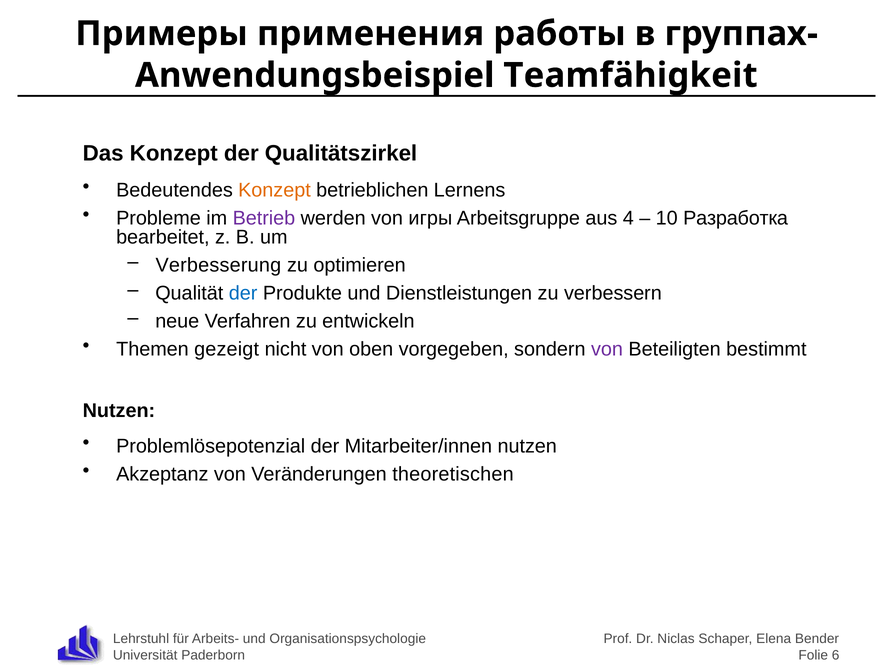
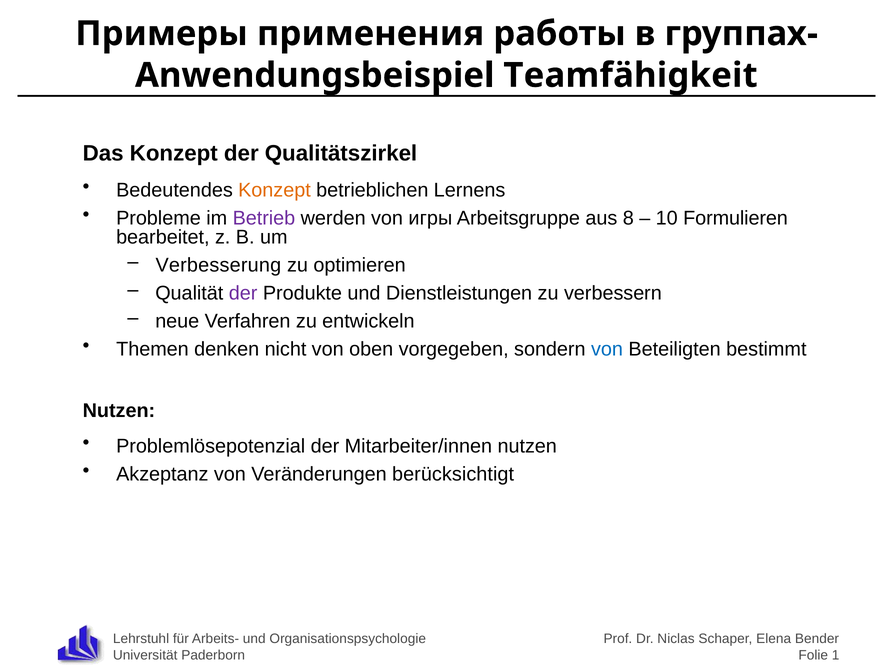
4: 4 -> 8 (628, 218)
Разработка: Разработка -> Formulieren (736, 218)
der colour: blue -> purple (243, 293)
gezeigt: gezeigt -> denken (227, 349)
von colour: purple -> blue (607, 349)
theoretischen: theoretischen -> berücksichtigt (453, 474)
6: 6 -> 1 (836, 655)
